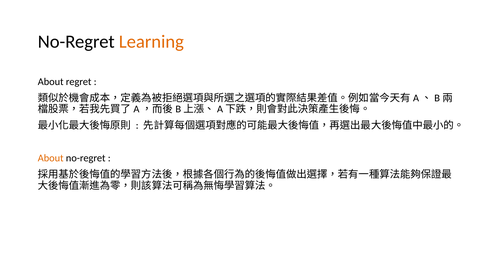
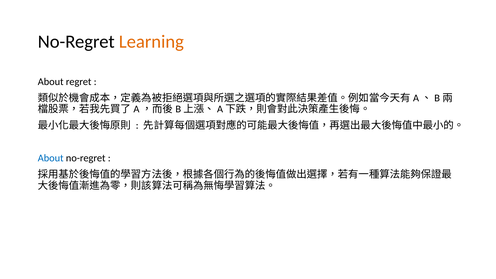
About colour: orange -> blue (51, 158)
